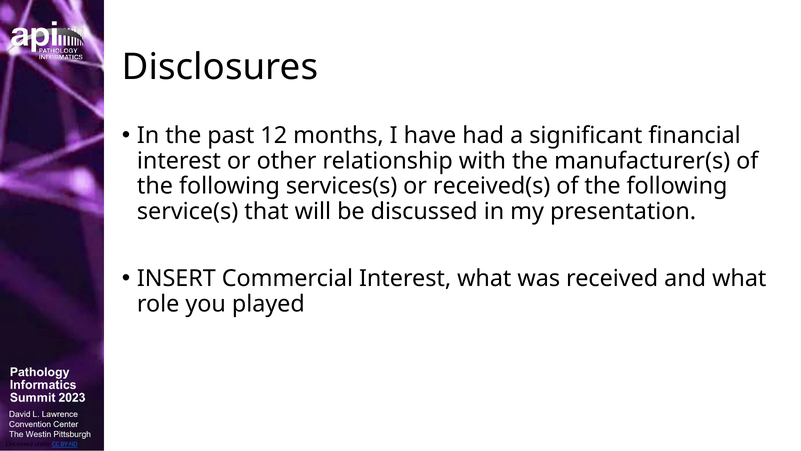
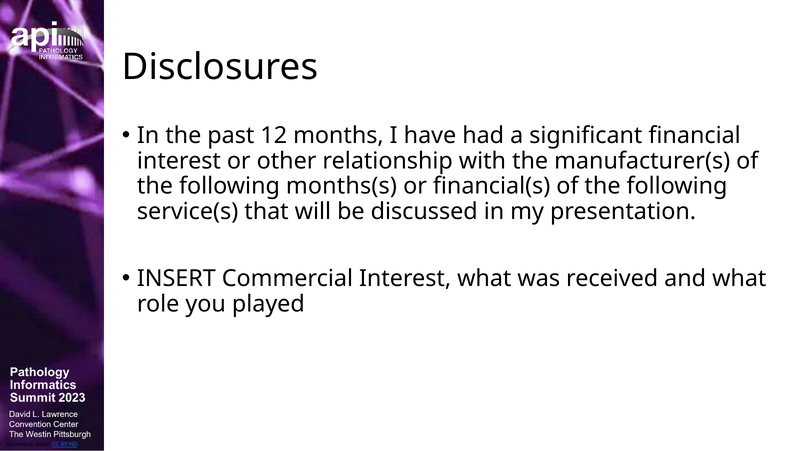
services(s: services(s -> months(s (341, 186)
received(s: received(s -> financial(s (492, 186)
